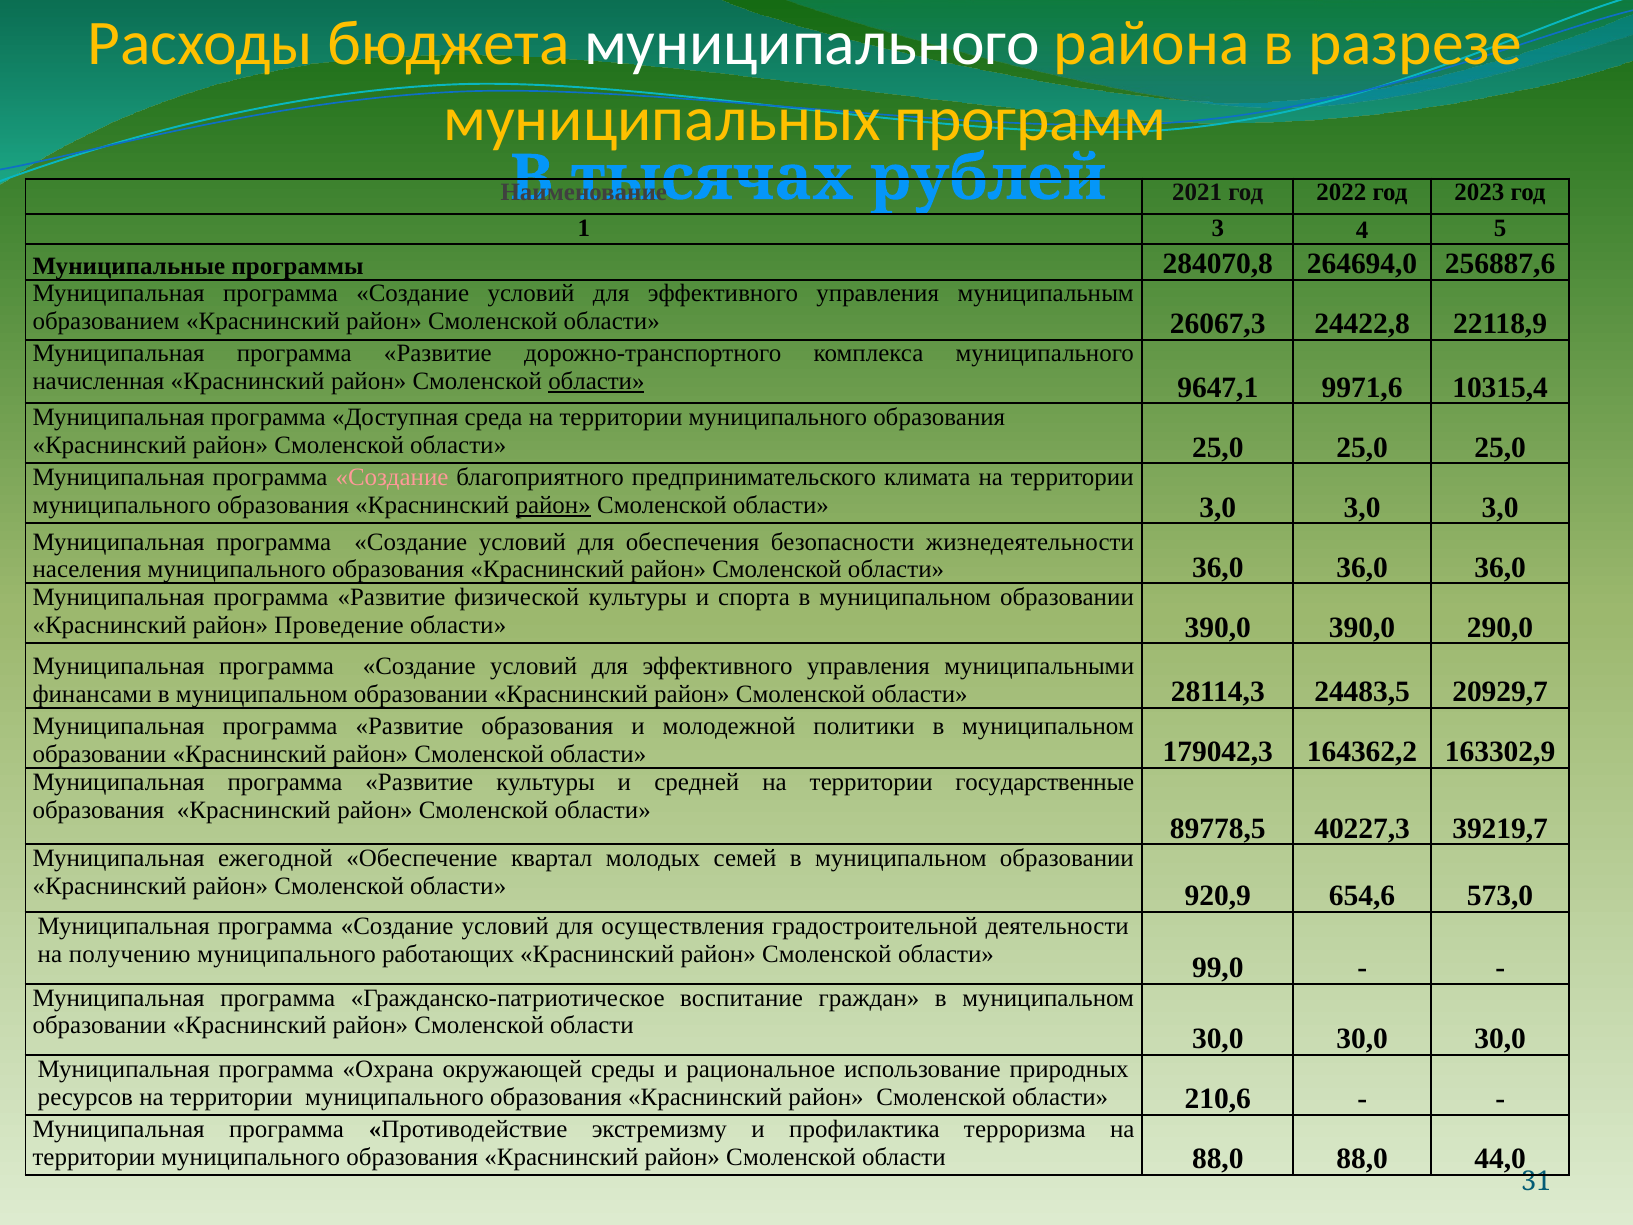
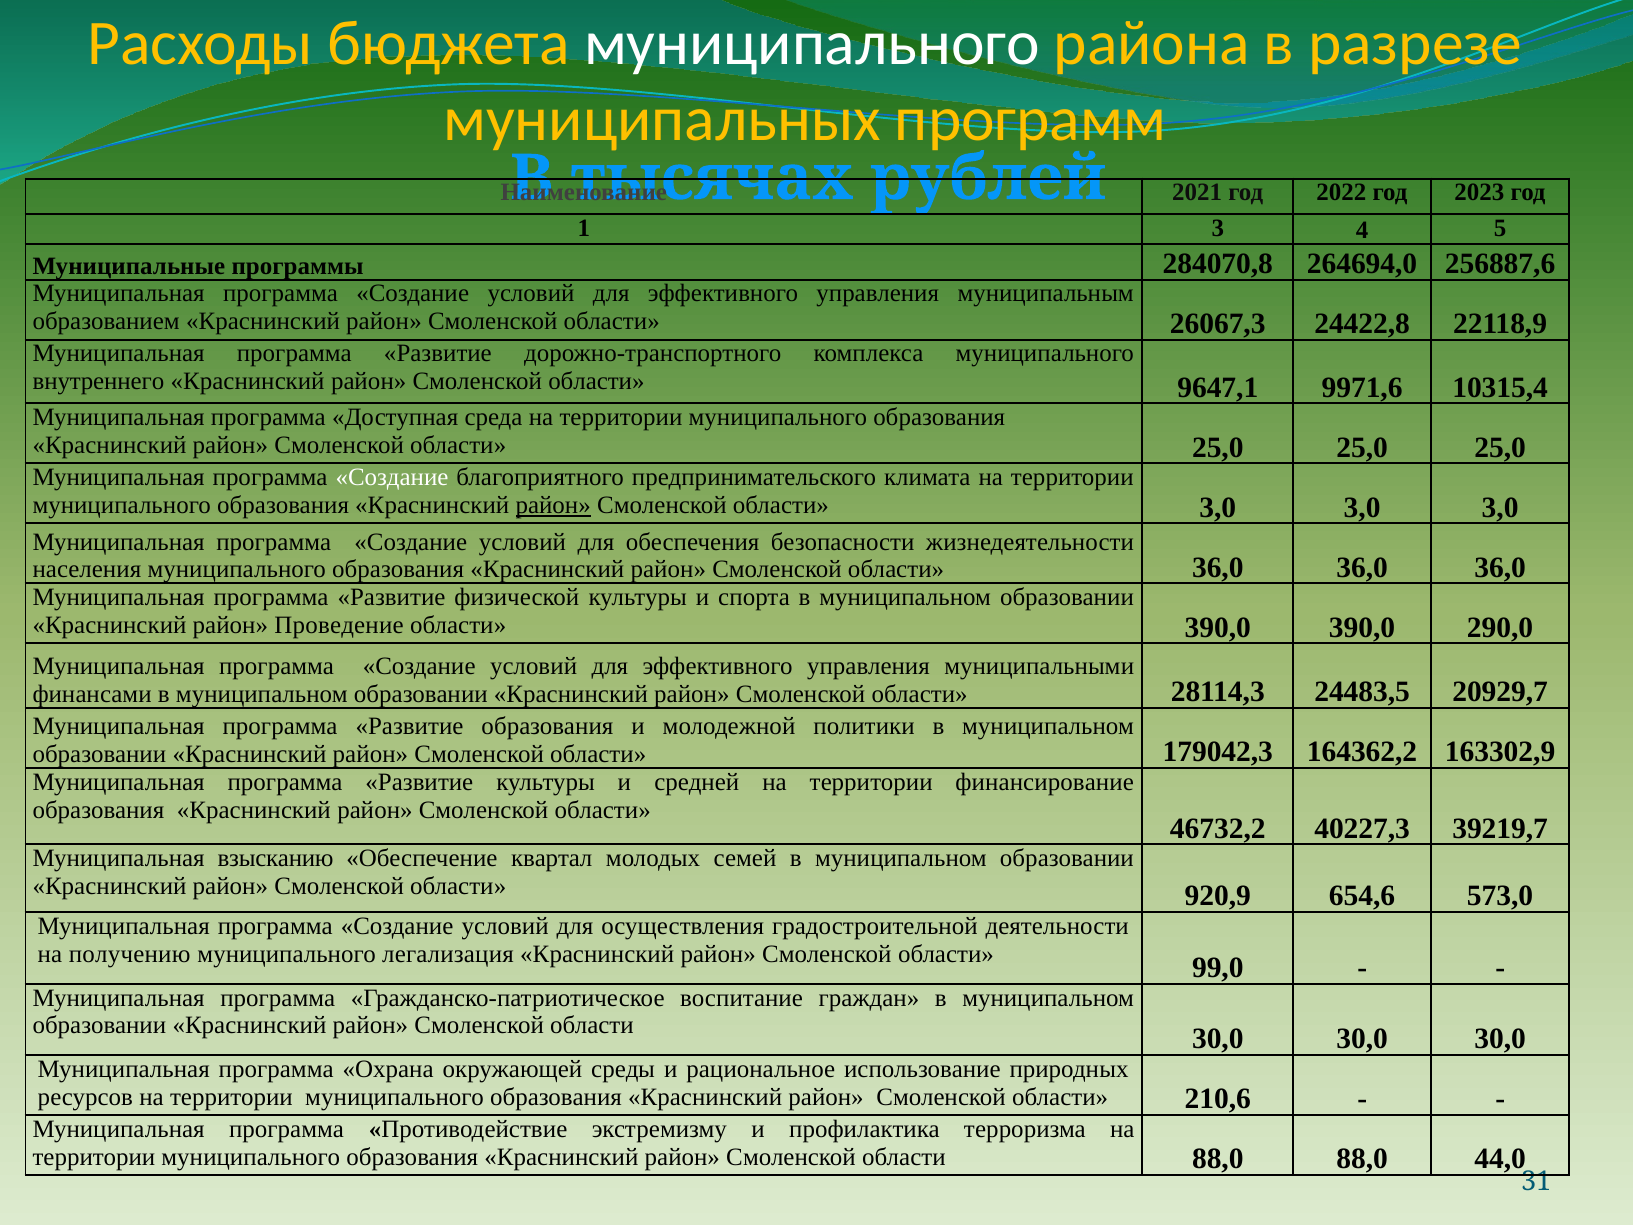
начисленная: начисленная -> внутреннего (98, 381)
области underline: present -> none (596, 381)
Создание colour: pink -> white (392, 477)
государственные: государственные -> финансирование (1045, 782)
89778,5: 89778,5 -> 46732,2 (1218, 828)
ежегодной: ежегодной -> взысканию (276, 858)
работающих: работающих -> легализация (448, 954)
